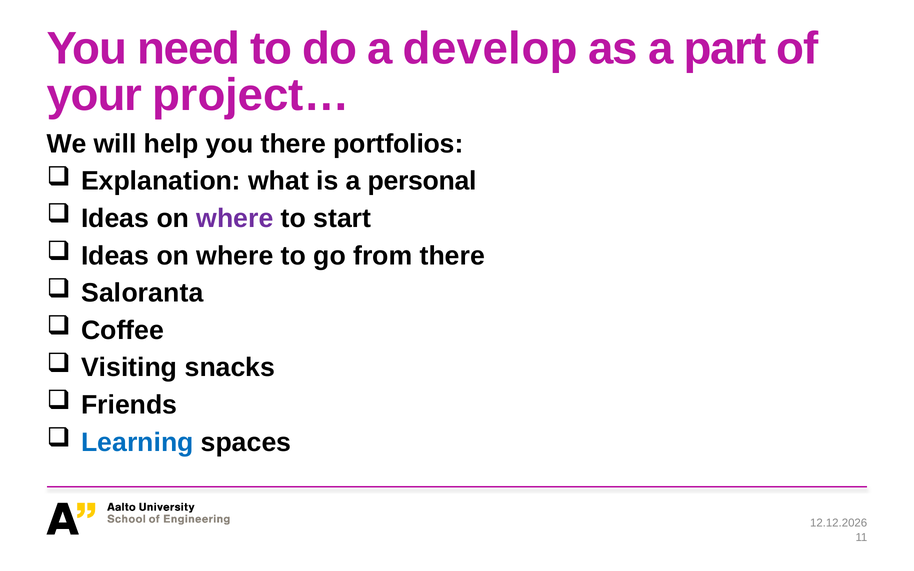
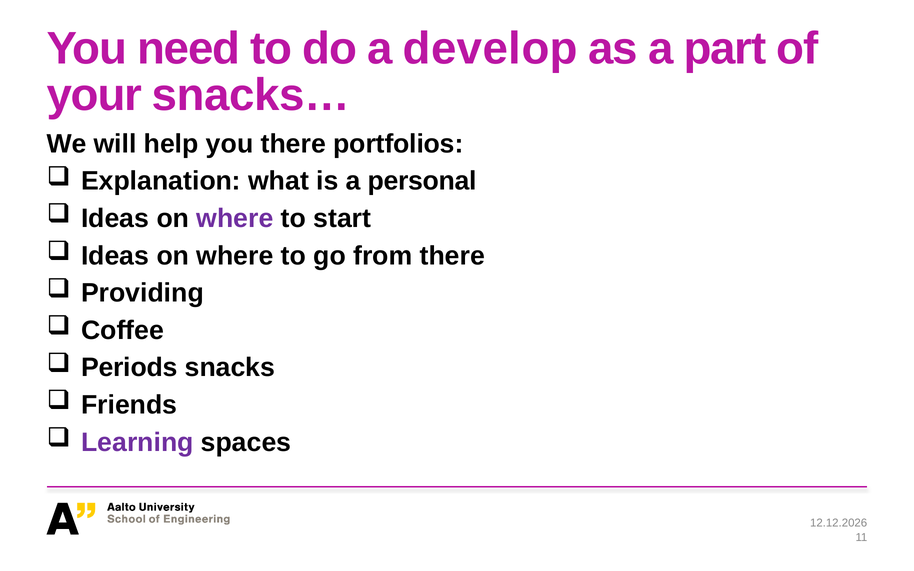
project…: project… -> snacks… (251, 95)
Saloranta: Saloranta -> Providing (142, 293)
Visiting: Visiting -> Periods (129, 368)
Learning colour: blue -> purple (137, 442)
